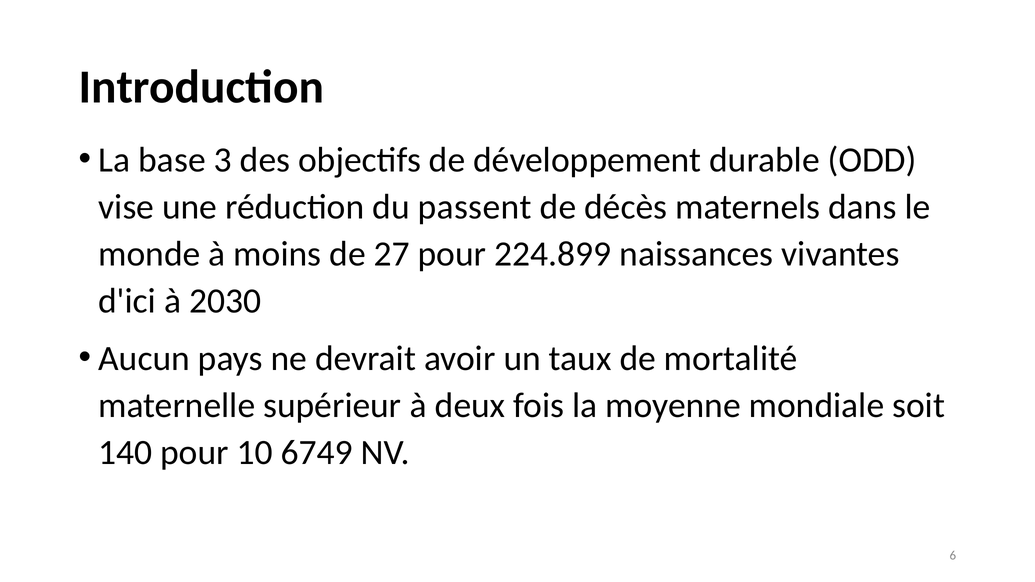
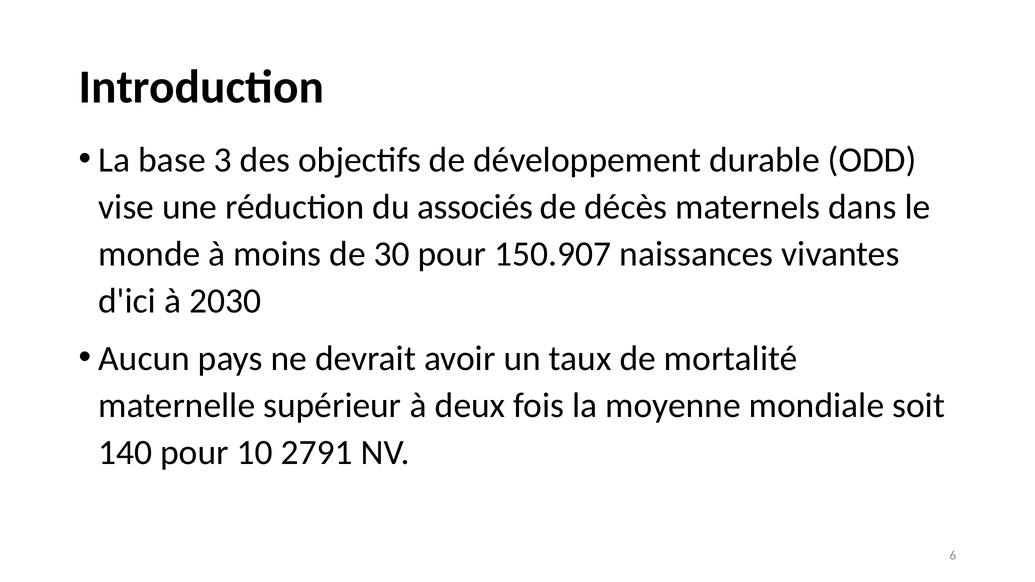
passent: passent -> associés (475, 207)
27: 27 -> 30 (392, 254)
224.899: 224.899 -> 150.907 (553, 254)
6749: 6749 -> 2791 (317, 453)
